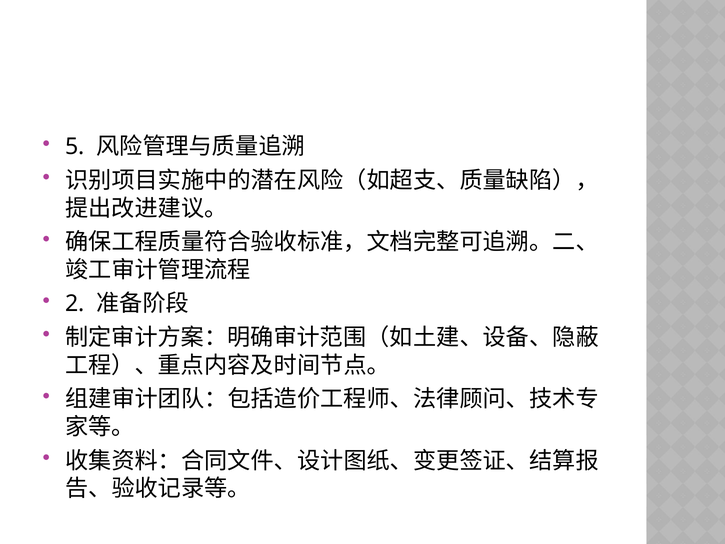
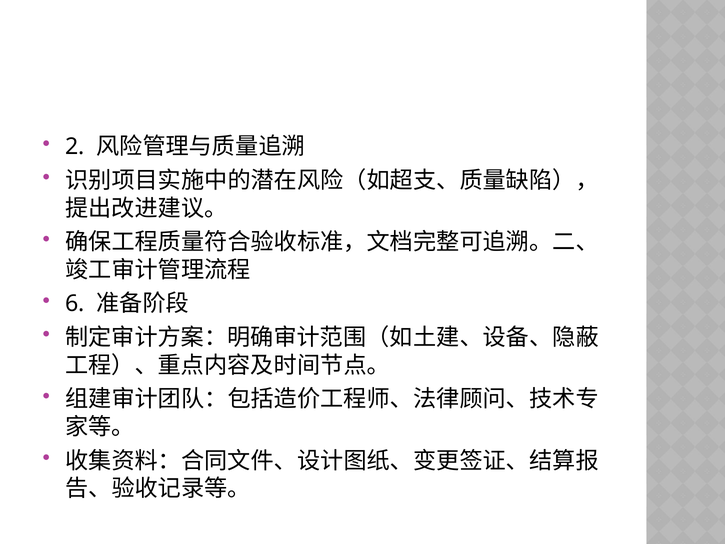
5: 5 -> 2 (75, 147)
2: 2 -> 6 (75, 304)
